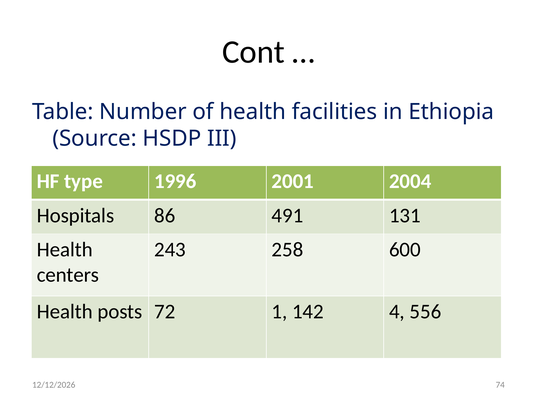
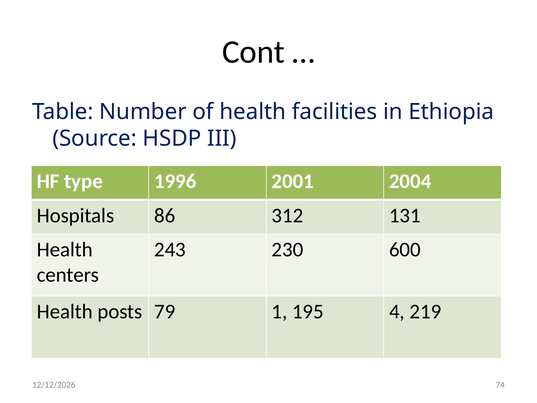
491: 491 -> 312 (287, 215)
258: 258 -> 230 (287, 249)
72: 72 -> 79 (165, 312)
142: 142 -> 195 (308, 312)
556: 556 -> 219 (425, 312)
